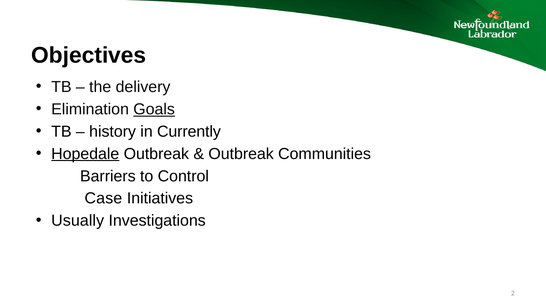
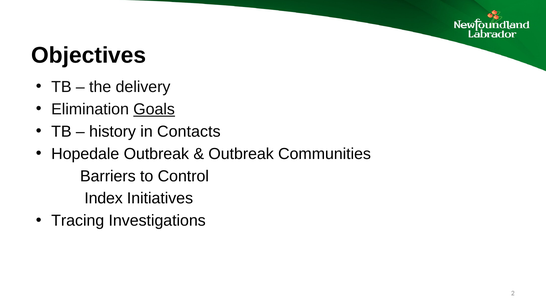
Currently: Currently -> Contacts (189, 132)
Hopedale underline: present -> none (85, 154)
Case: Case -> Index (104, 198)
Usually: Usually -> Tracing (78, 221)
